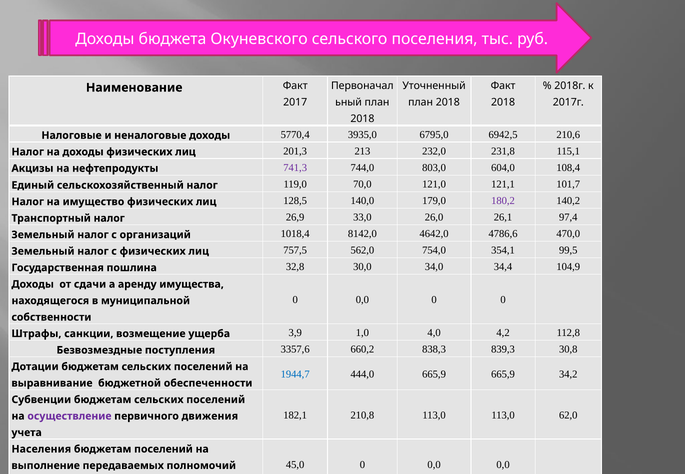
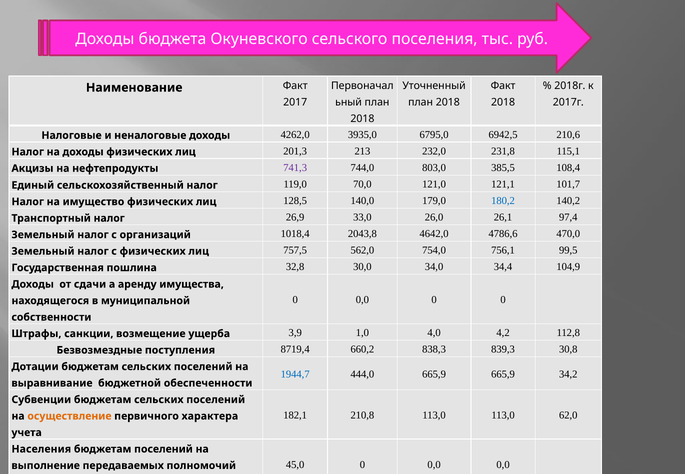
5770,4: 5770,4 -> 4262,0 (295, 135)
604,0: 604,0 -> 385,5 (503, 168)
180,2 colour: purple -> blue (503, 201)
8142,0: 8142,0 -> 2043,8 (362, 234)
354,1: 354,1 -> 756,1 (503, 251)
3357,6: 3357,6 -> 8719,4 (295, 350)
осуществление colour: purple -> orange (69, 416)
движения: движения -> характера (210, 416)
